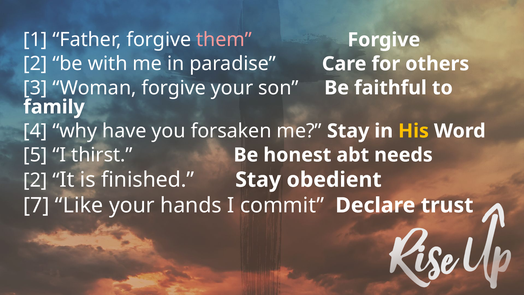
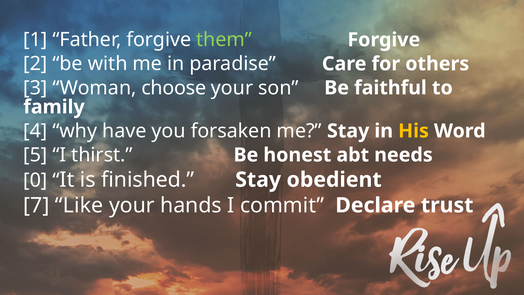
them colour: pink -> light green (224, 40)
Woman forgive: forgive -> choose (174, 88)
2: 2 -> 0 (35, 180)
